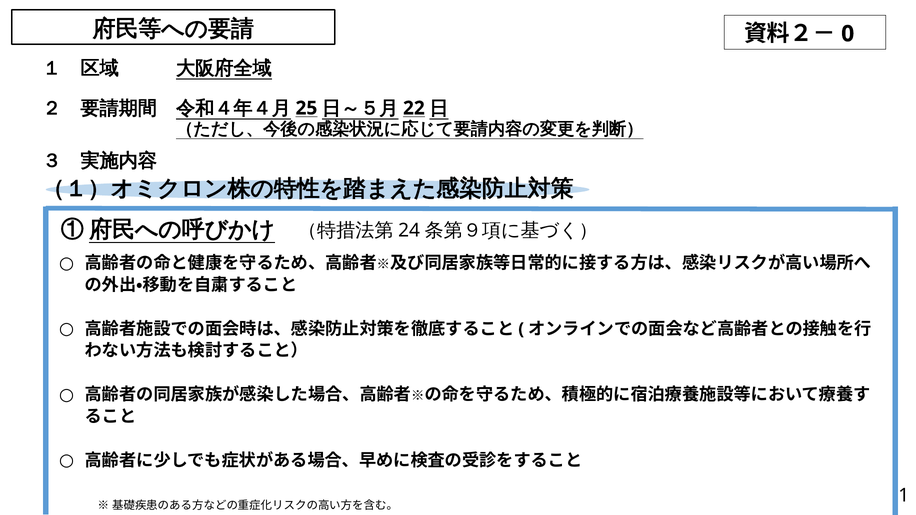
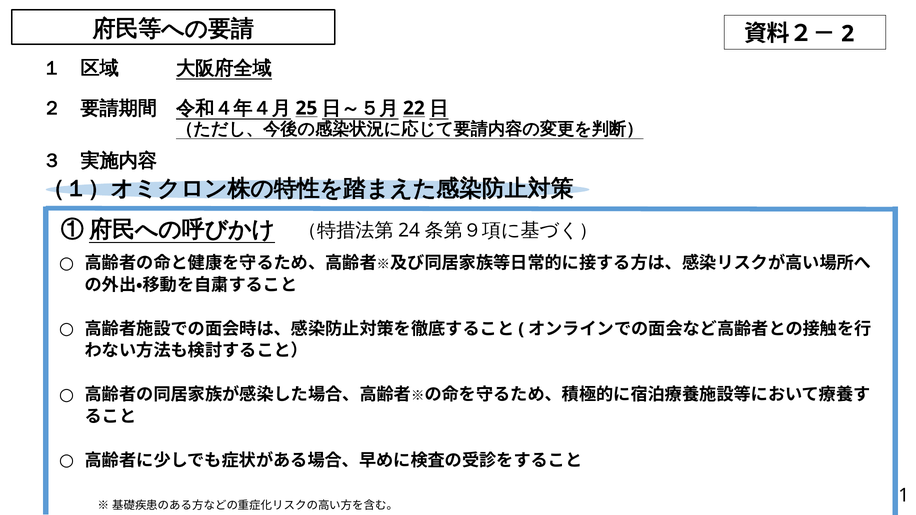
0: 0 -> 2 (848, 34)
